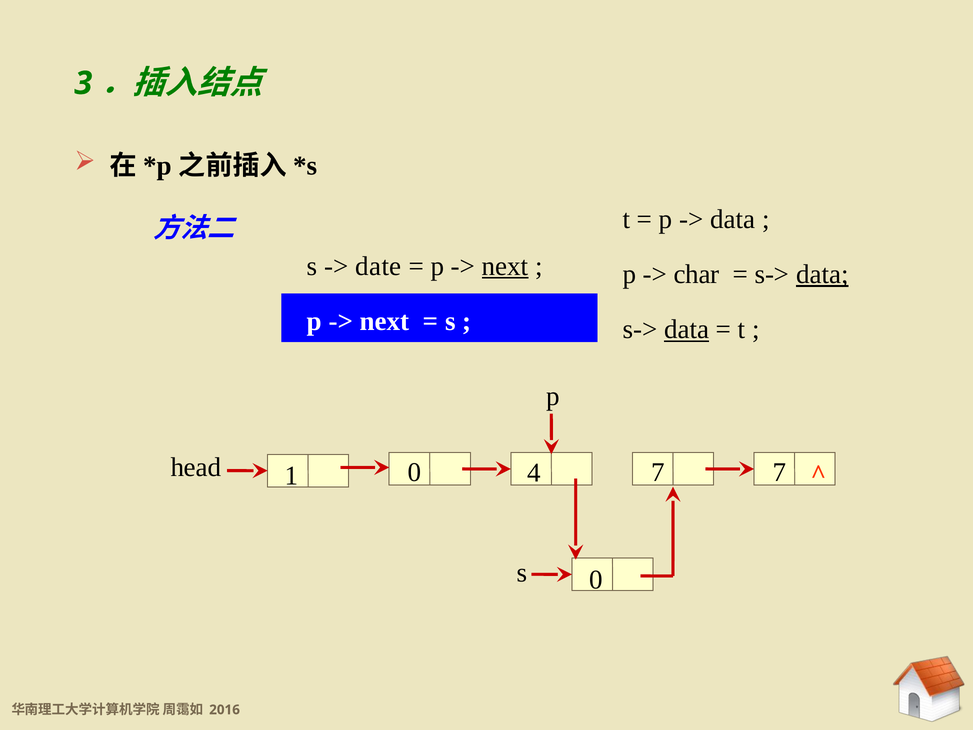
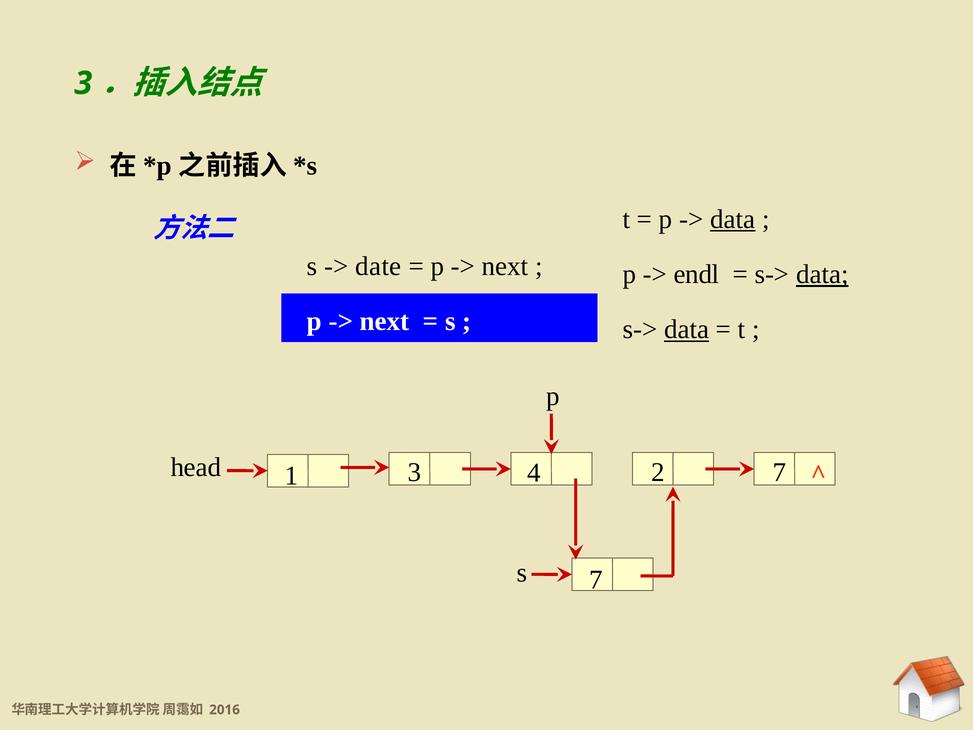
data underline: none -> present (733, 219)
next underline: present -> none (505, 266)
char: char -> endl (697, 274)
4 7: 7 -> 2 (658, 472)
1 0: 0 -> 3 (415, 472)
s 0: 0 -> 7 (596, 579)
